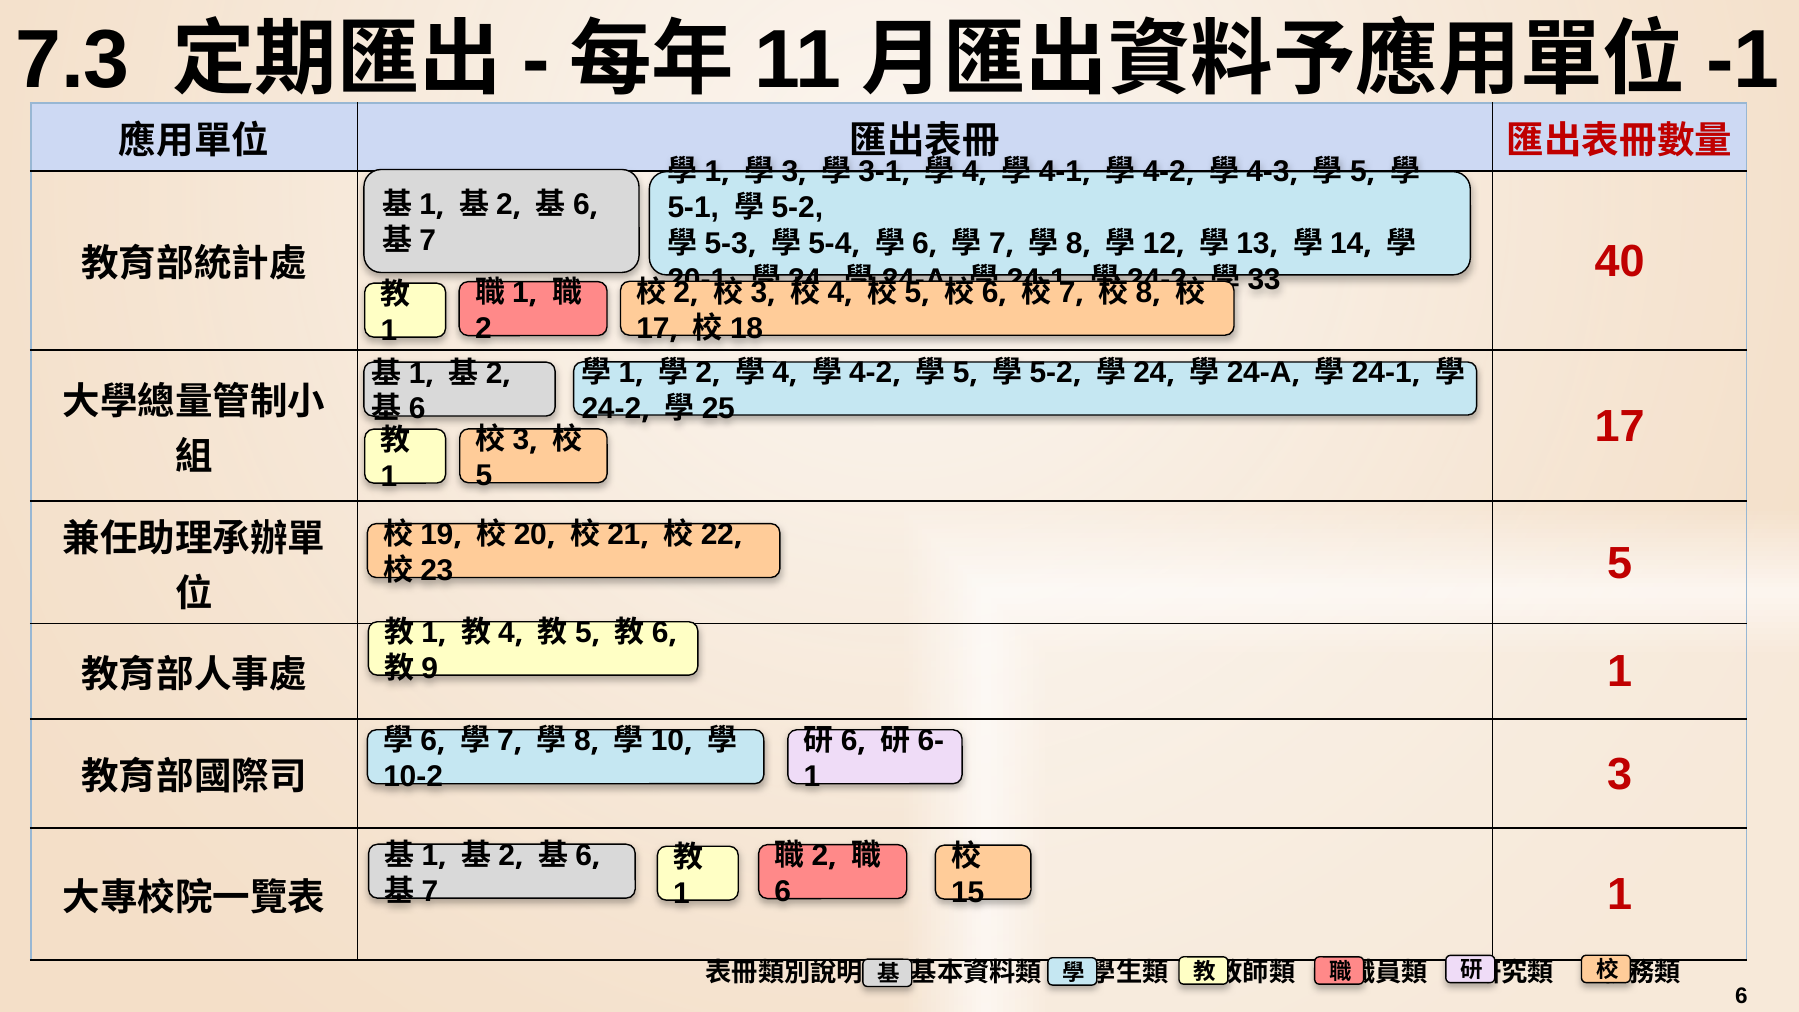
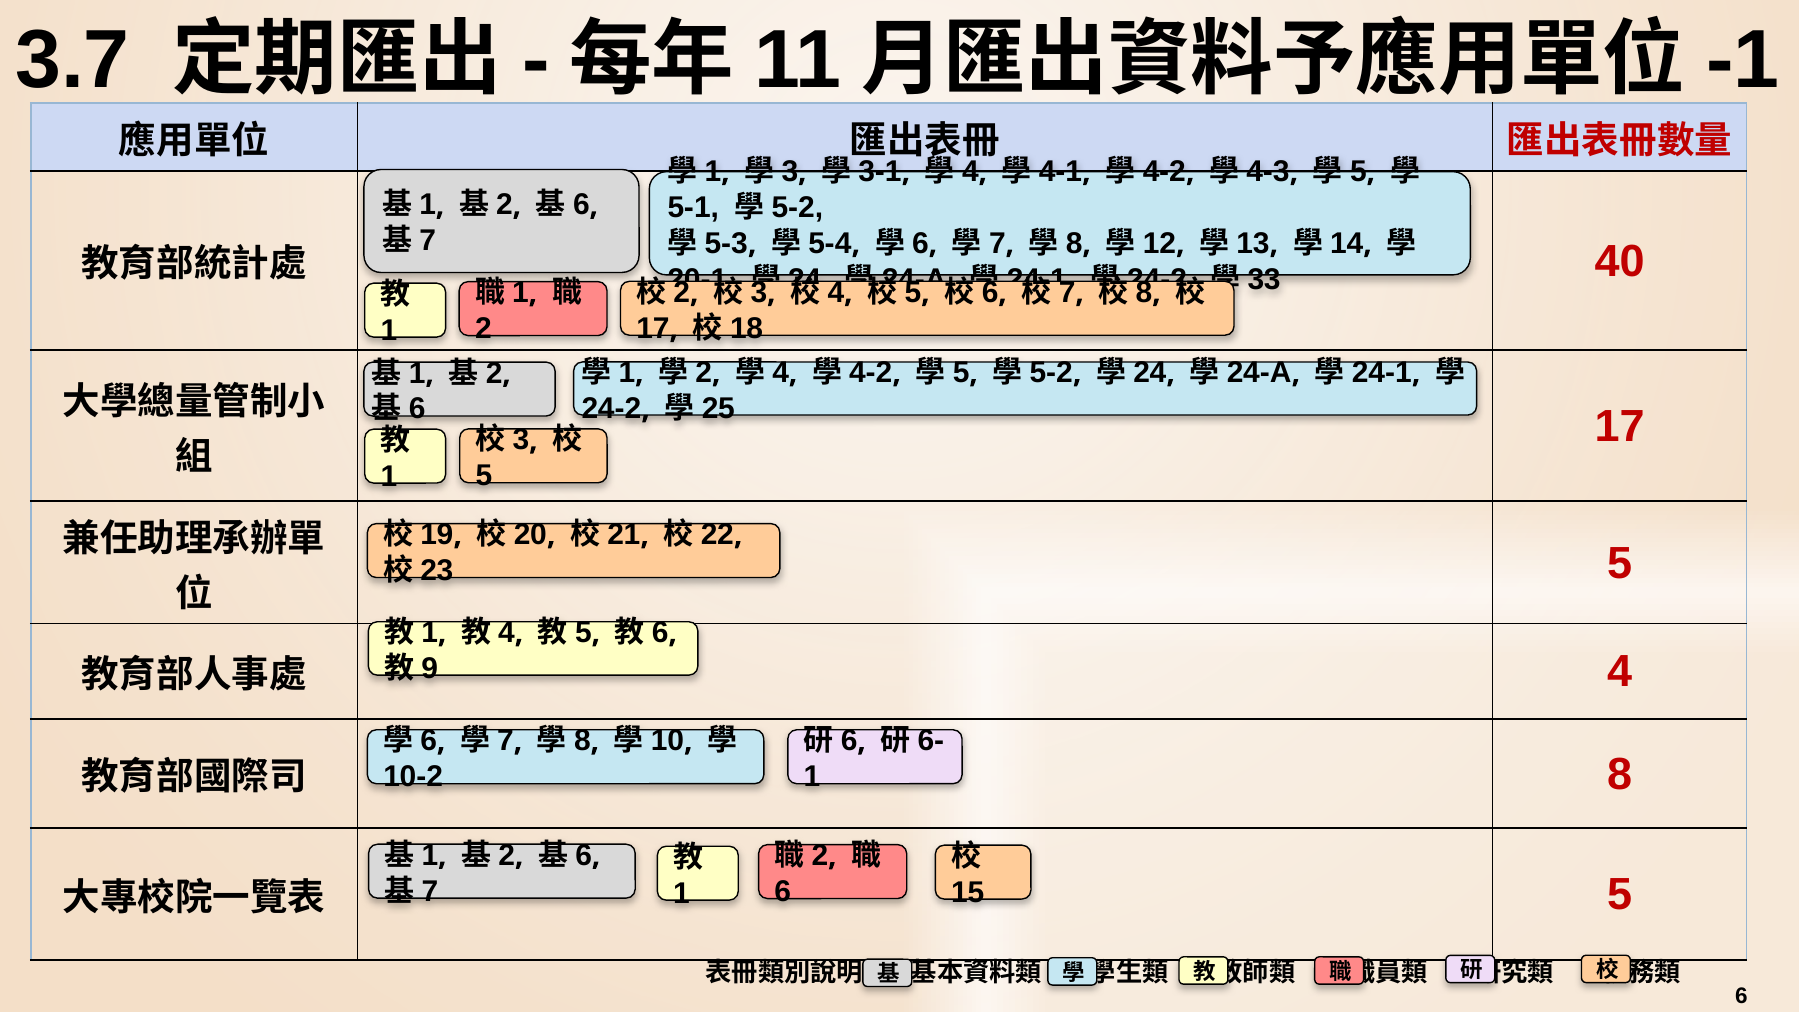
7.3: 7.3 -> 3.7 (72, 60)
1: 1 -> 4 (1620, 672)
3: 3 -> 8 (1620, 774)
1: 1 -> 5 (1620, 895)
